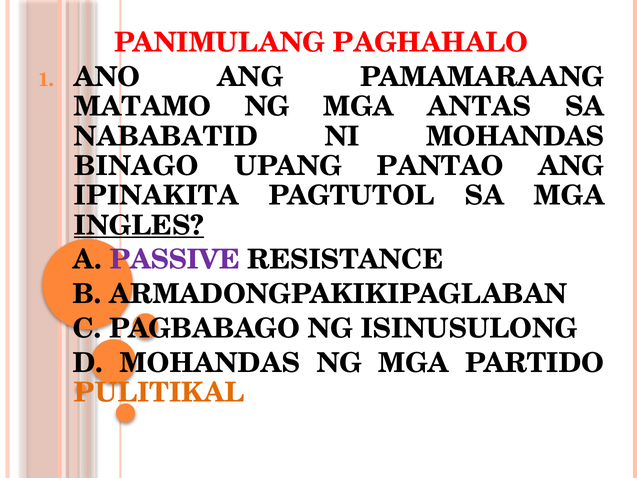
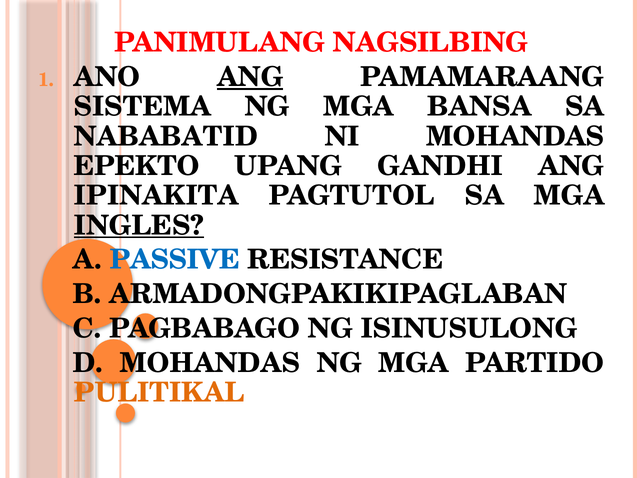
PAGHAHALO: PAGHAHALO -> NAGSILBING (431, 43)
ANG underline: none -> present (250, 77)
MATAMO: MATAMO -> SISTEMA (143, 107)
ANTAS: ANTAS -> BANSA (479, 107)
BINAGO: BINAGO -> EPEKTO (137, 166)
PANTAO: PANTAO -> GANDHI (440, 166)
PASSIVE colour: purple -> blue (175, 260)
